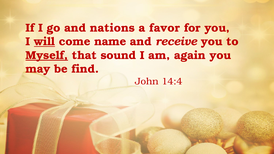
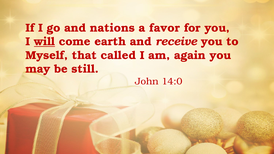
name: name -> earth (110, 42)
Myself underline: present -> none (47, 55)
sound: sound -> called (118, 55)
find: find -> still (85, 69)
14:4: 14:4 -> 14:0 (172, 81)
